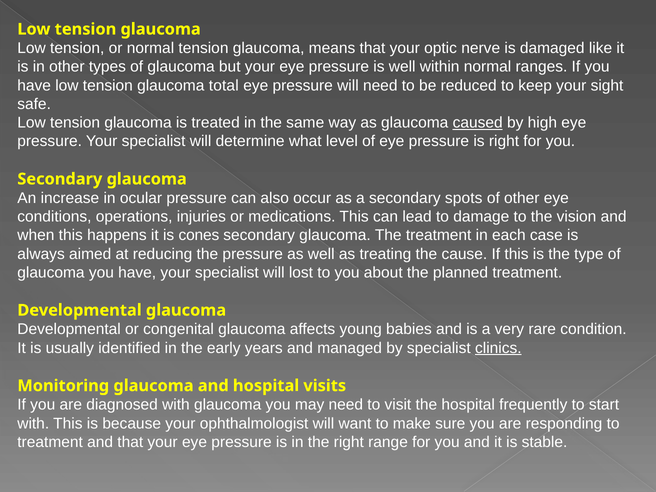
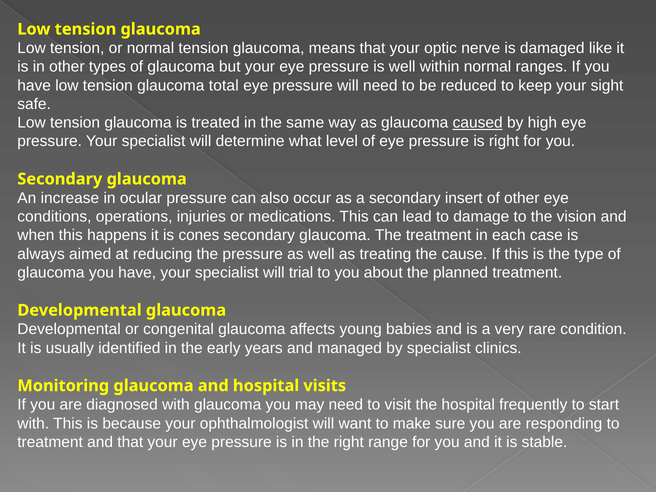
spots: spots -> insert (464, 198)
lost: lost -> trial (301, 272)
clinics underline: present -> none (498, 348)
